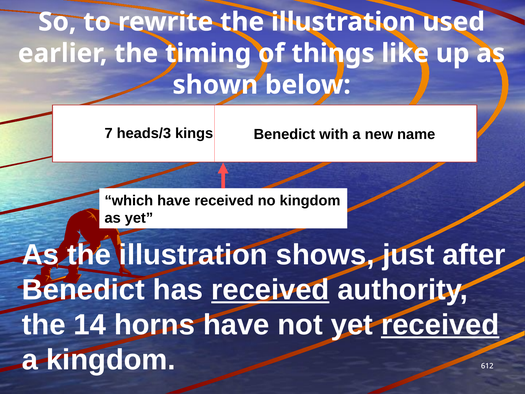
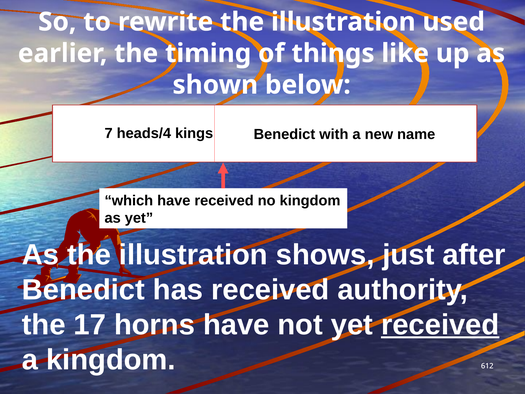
heads/3: heads/3 -> heads/4 (144, 133)
received underline: present -> none (270, 290)
14: 14 -> 17 (90, 325)
